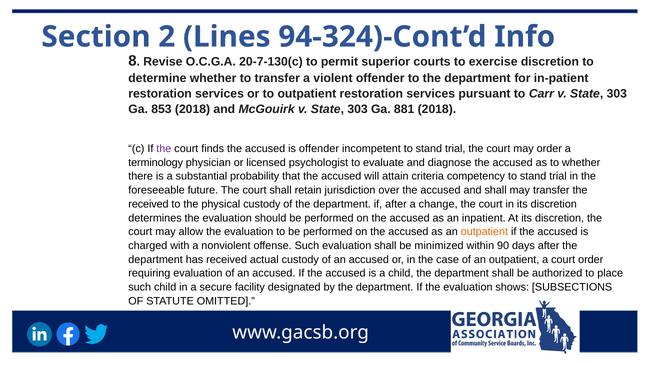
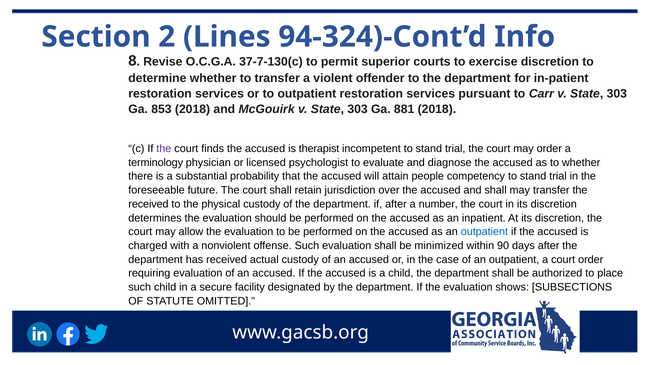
20-7-130(c: 20-7-130(c -> 37-7-130(c (271, 62)
is offender: offender -> therapist (319, 149)
criteria: criteria -> people (428, 176)
change: change -> number (438, 204)
outpatient colour: orange -> blue (484, 232)
